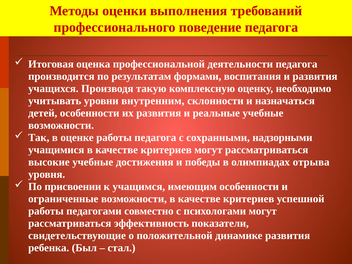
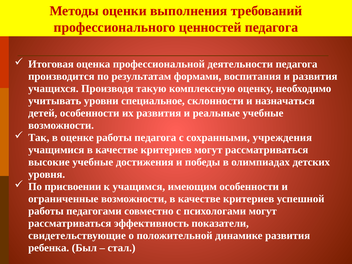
поведение: поведение -> ценностей (210, 27)
внутренним: внутренним -> специальное (153, 101)
надзорными: надзорными -> учреждения (282, 138)
отрыва: отрыва -> детских (311, 162)
